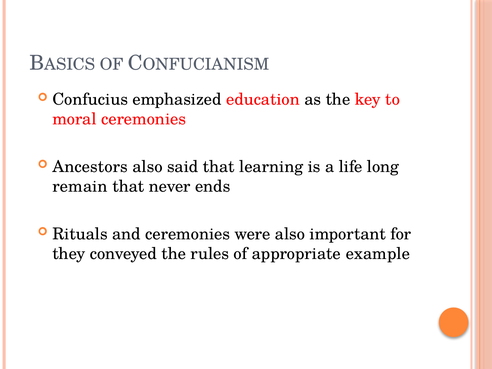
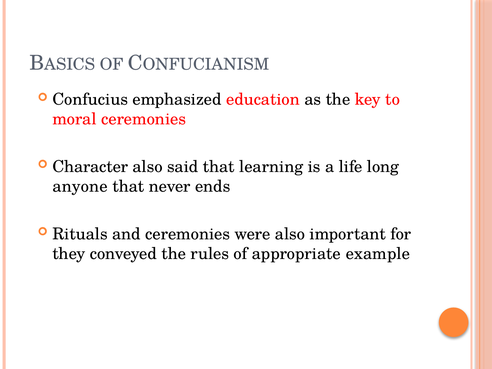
Ancestors: Ancestors -> Character (90, 167)
remain: remain -> anyone (80, 186)
